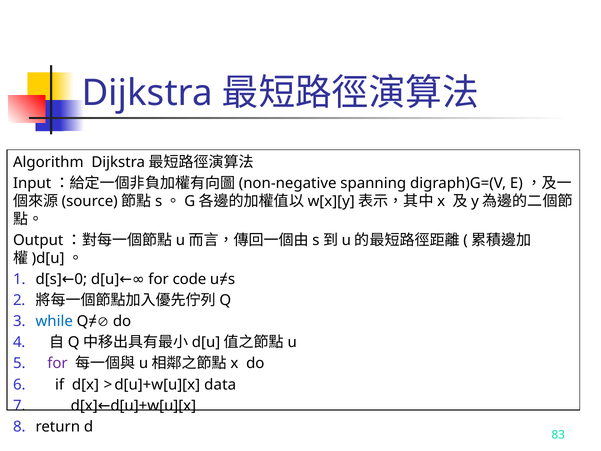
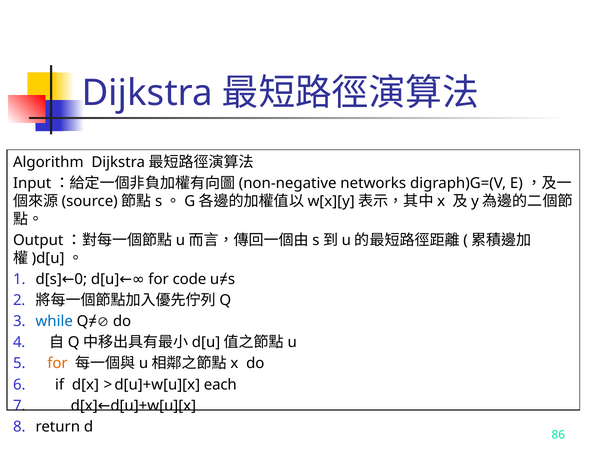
spanning: spanning -> networks (373, 183)
for colour: purple -> orange (57, 363)
data: data -> each (220, 384)
83: 83 -> 86 (558, 435)
